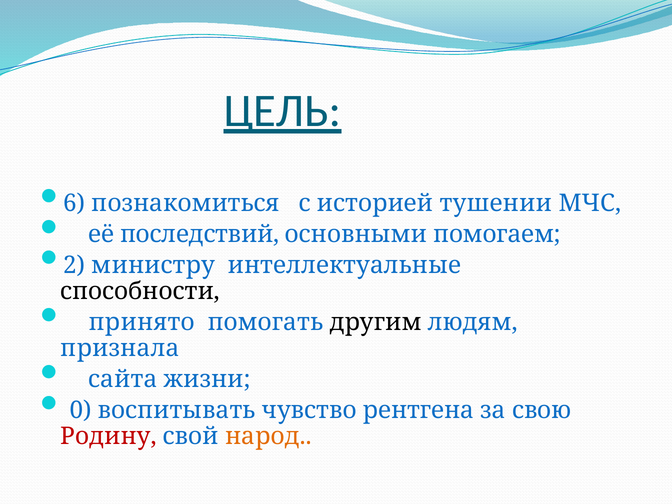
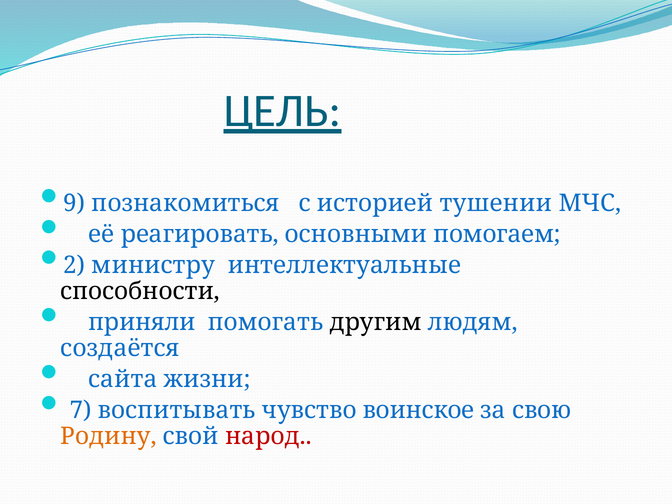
6: 6 -> 9 (74, 203)
последствий: последствий -> реагировать (200, 234)
принято: принято -> приняли (142, 322)
признала: признала -> создаётся (120, 348)
0: 0 -> 7 (80, 410)
рентгена: рентгена -> воинское (419, 410)
Родину colour: red -> orange (109, 436)
народ colour: orange -> red (268, 436)
